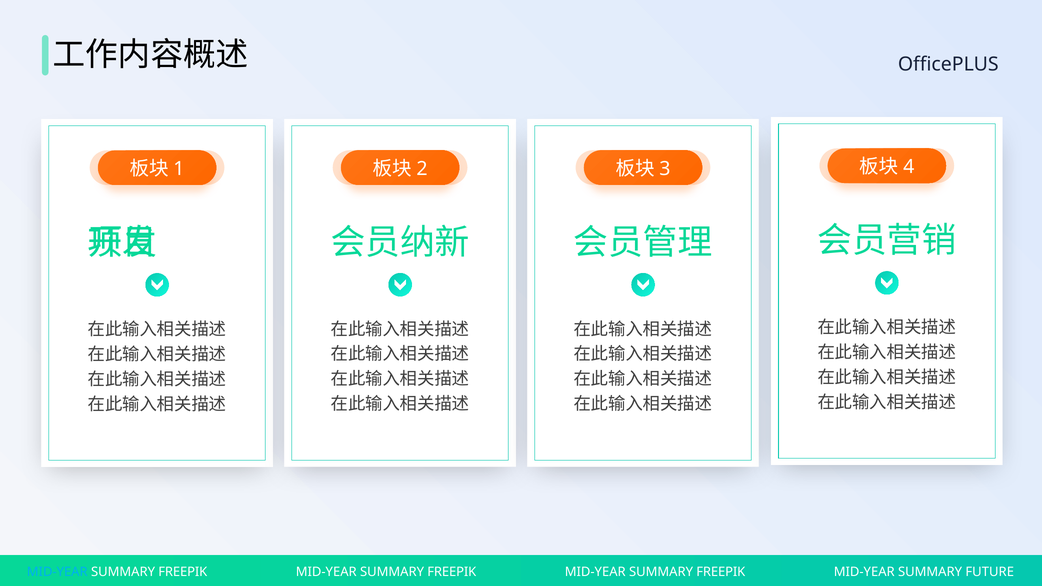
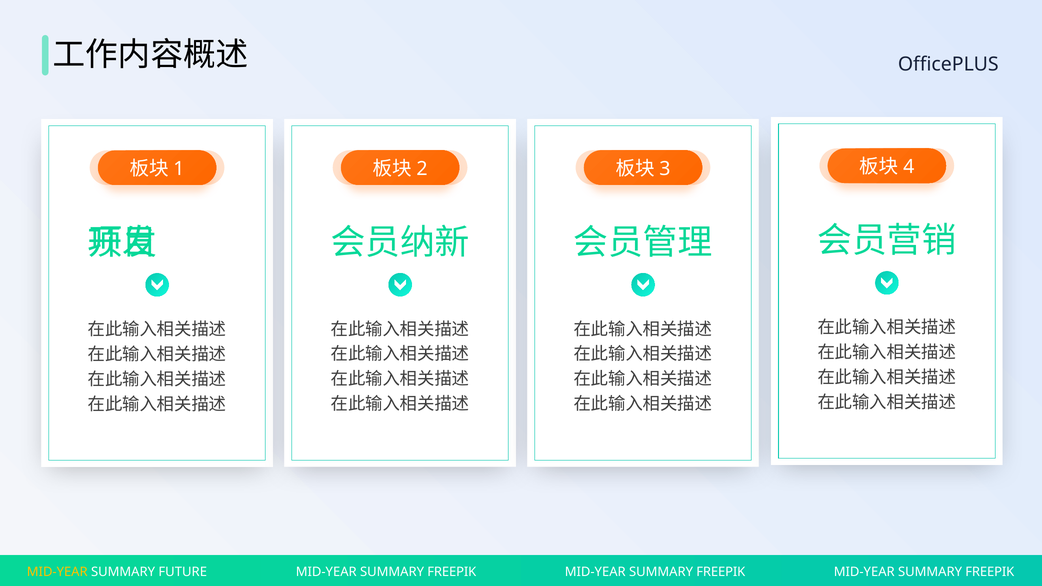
MID-YEAR colour: light blue -> yellow (57, 572)
FREEPIK: FREEPIK -> FUTURE (183, 572)
FUTURE: FUTURE -> FREEPIK (990, 572)
